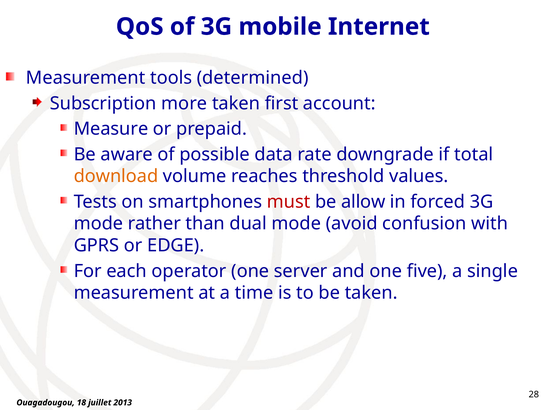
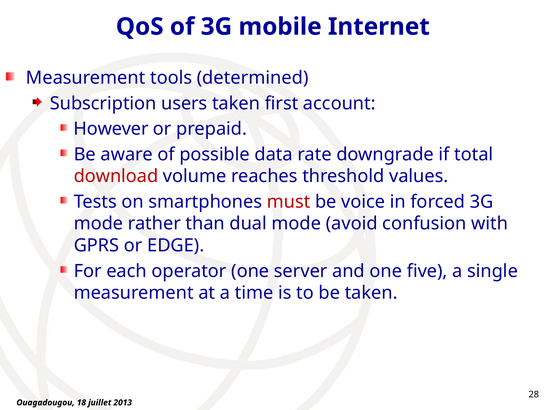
more: more -> users (184, 103)
Measure: Measure -> However (111, 129)
download colour: orange -> red (116, 176)
allow: allow -> voice (363, 202)
